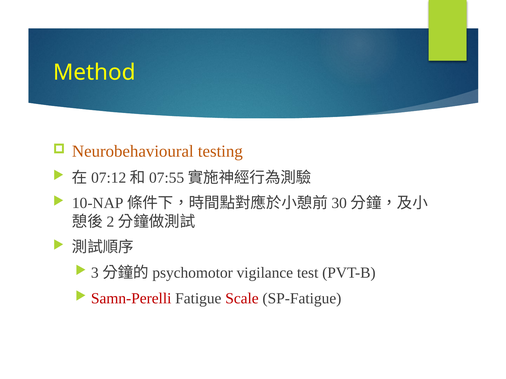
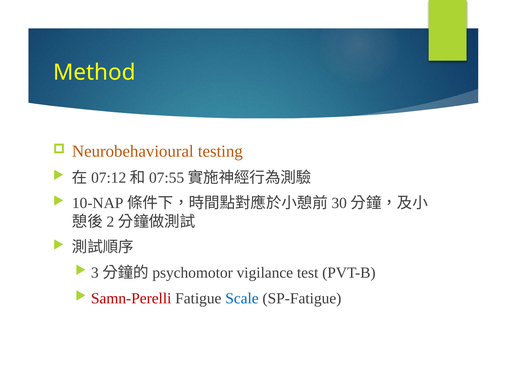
Scale colour: red -> blue (242, 299)
